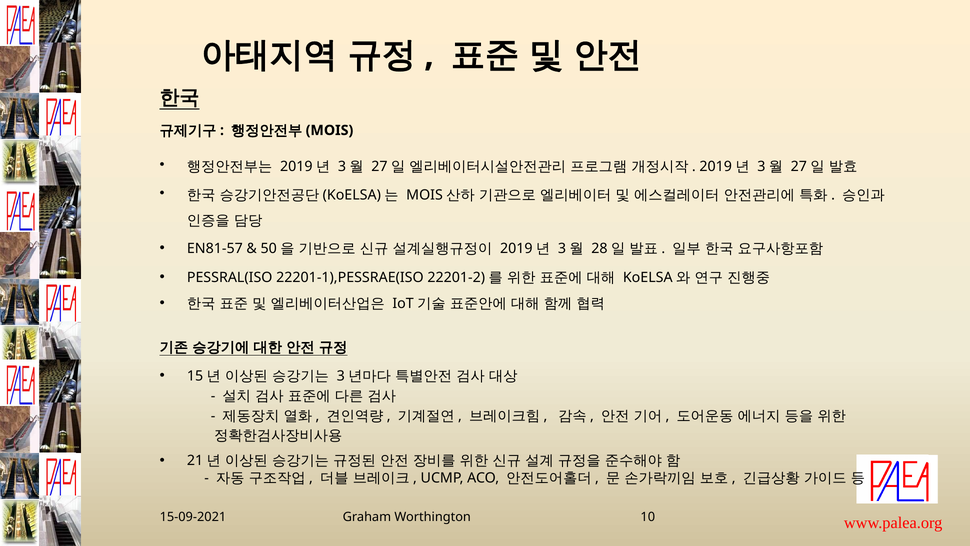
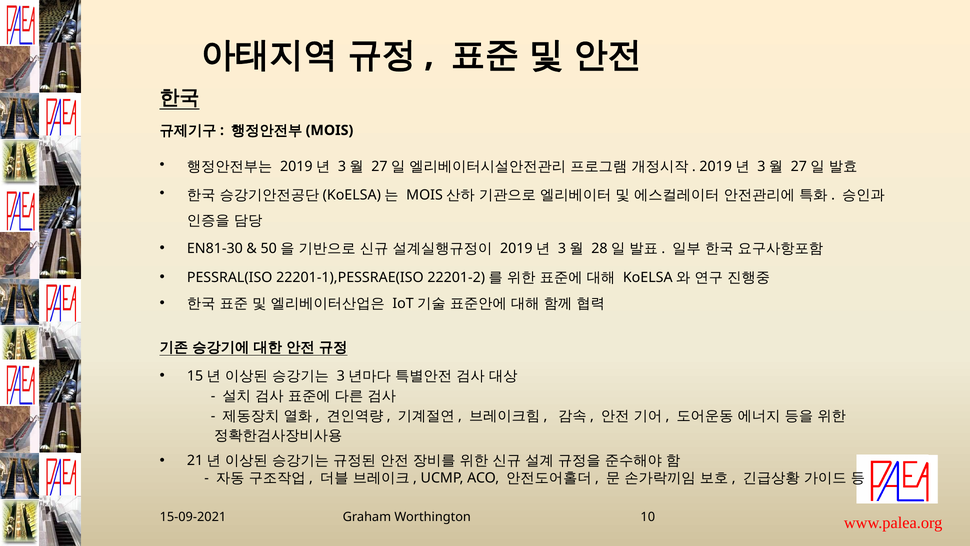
EN81-57: EN81-57 -> EN81-30 (215, 248)
